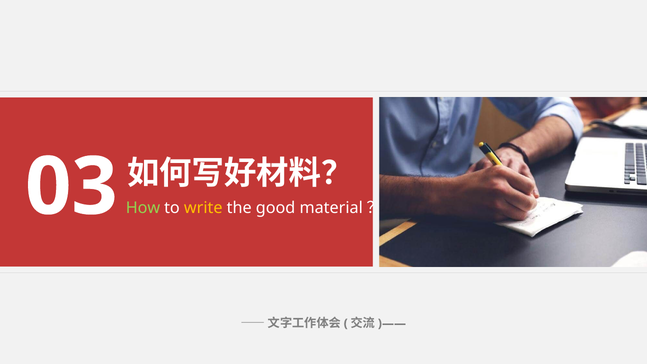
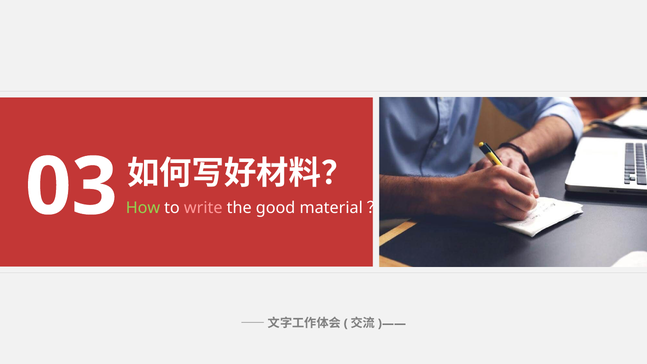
write colour: yellow -> pink (203, 208)
